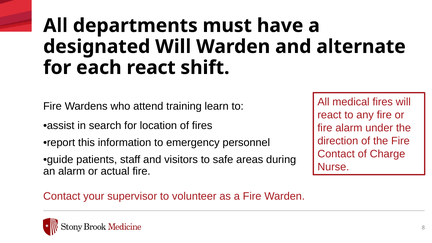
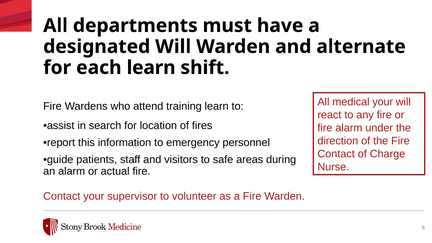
each react: react -> learn (151, 68)
medical fires: fires -> your (383, 102)
